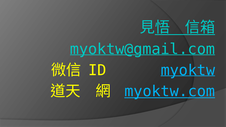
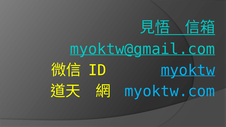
myoktw.com underline: present -> none (170, 91)
